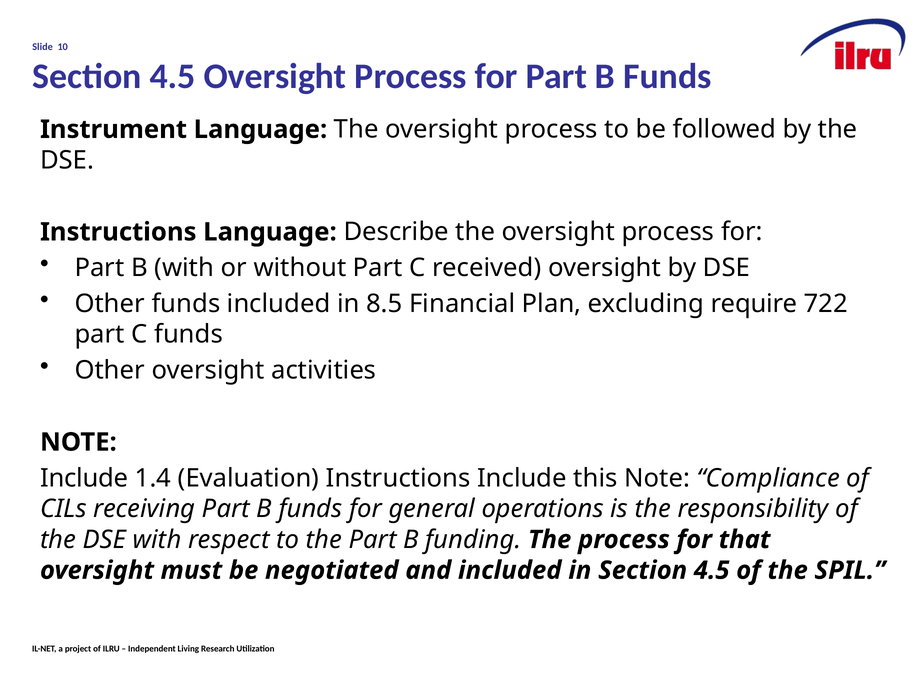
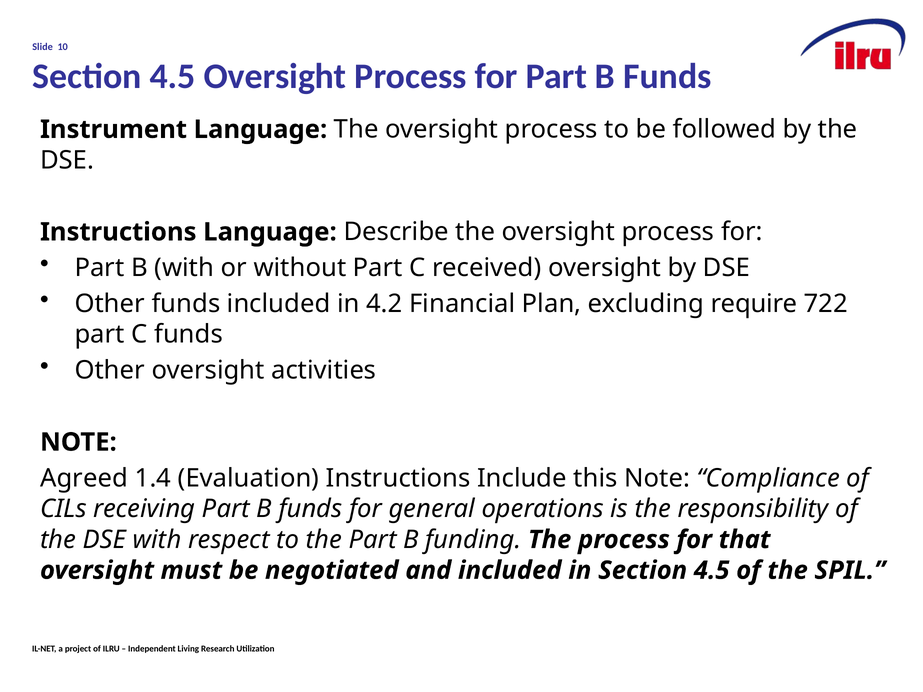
8.5: 8.5 -> 4.2 (384, 304)
Include: Include -> Agreed (84, 478)
